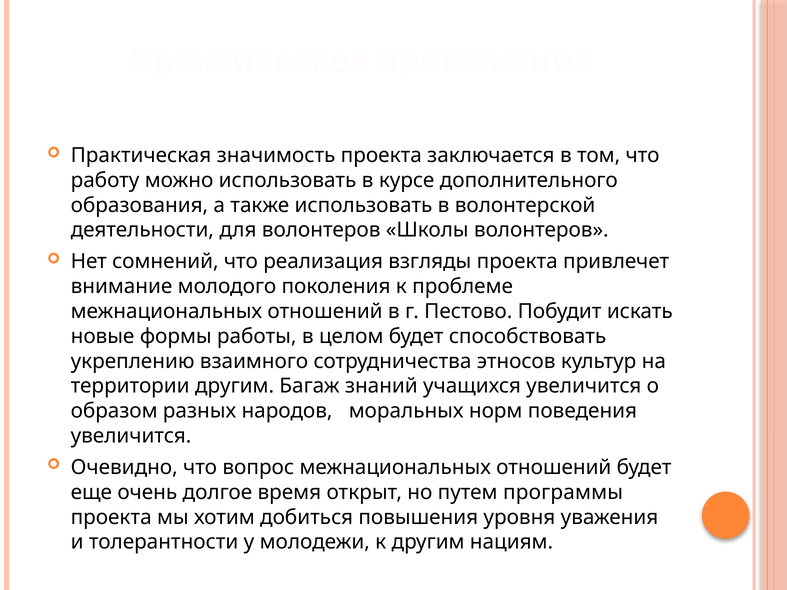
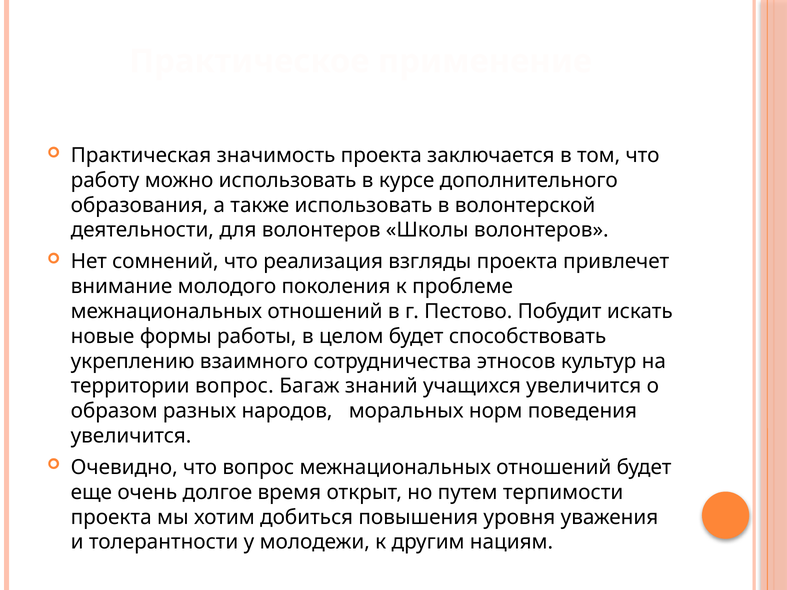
территории другим: другим -> вопрос (234, 386)
программы: программы -> терпимости (563, 492)
